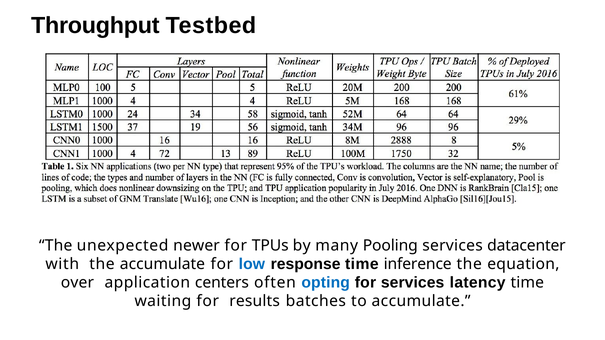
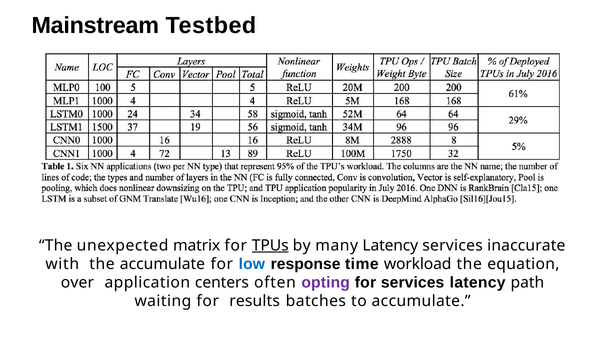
Throughput: Throughput -> Mainstream (95, 26)
newer: newer -> matrix (197, 246)
TPUs underline: none -> present (270, 246)
many Pooling: Pooling -> Latency (390, 246)
datacenter: datacenter -> inaccurate (526, 246)
inference: inference -> workload (418, 264)
opting colour: blue -> purple (326, 283)
latency time: time -> path (527, 283)
